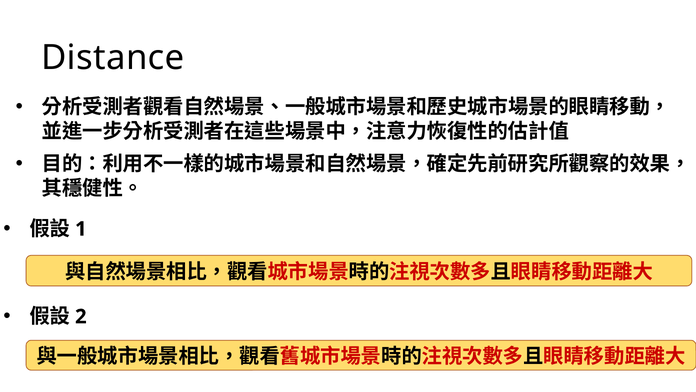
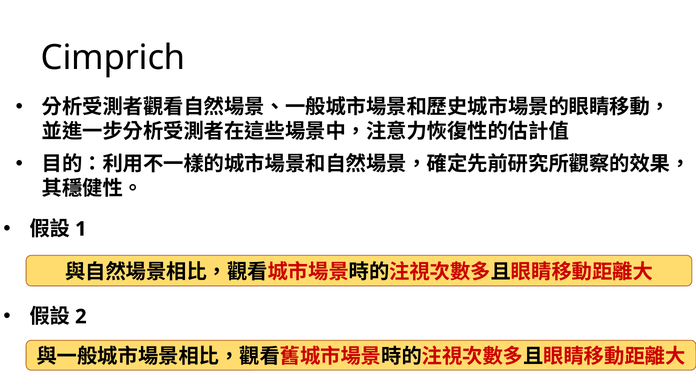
Distance: Distance -> Cimprich (113, 58)
